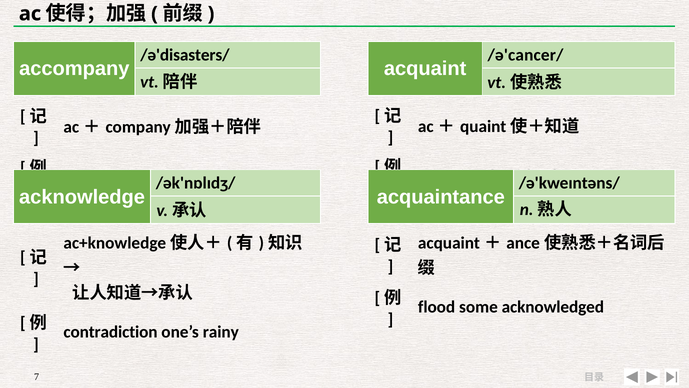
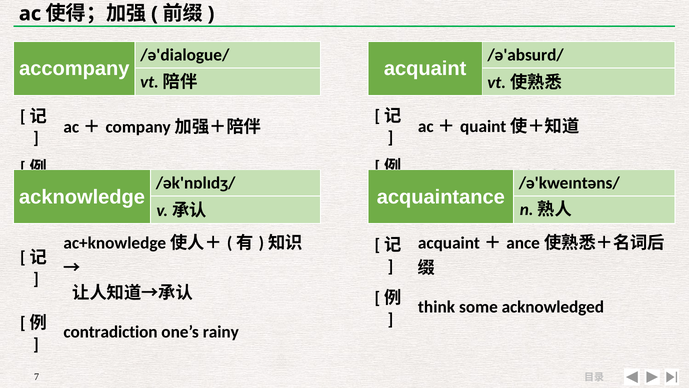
/ə'disasters/: /ə'disasters/ -> /ə'dialogue/ (185, 55)
/ə'cancer/: /ə'cancer/ -> /ə'absurd/ (526, 55)
flood: flood -> think (437, 307)
